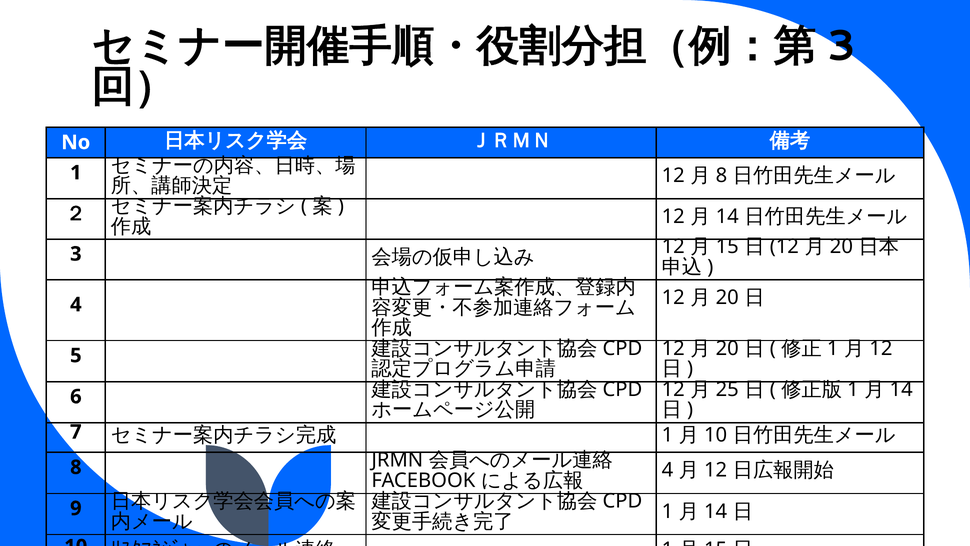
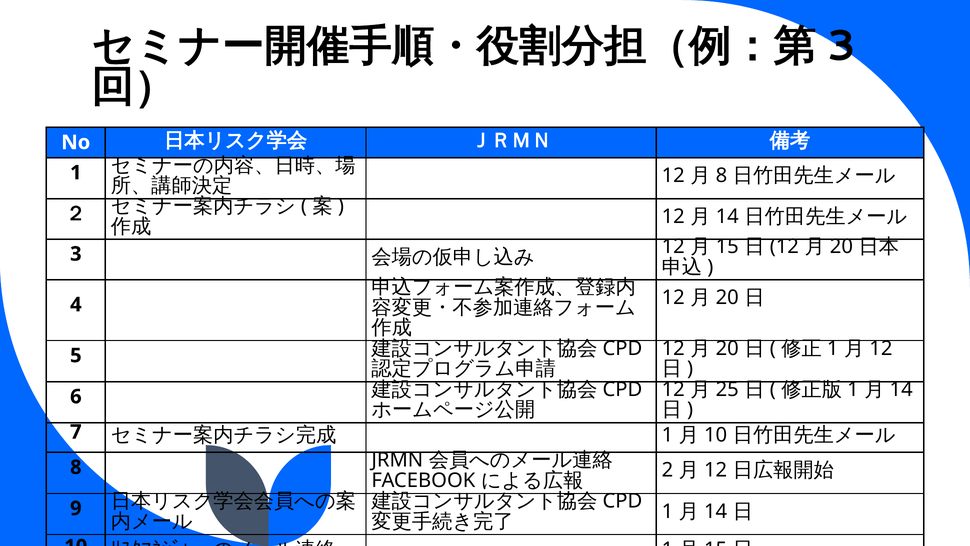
4: 4 -> 2 (667, 470)
